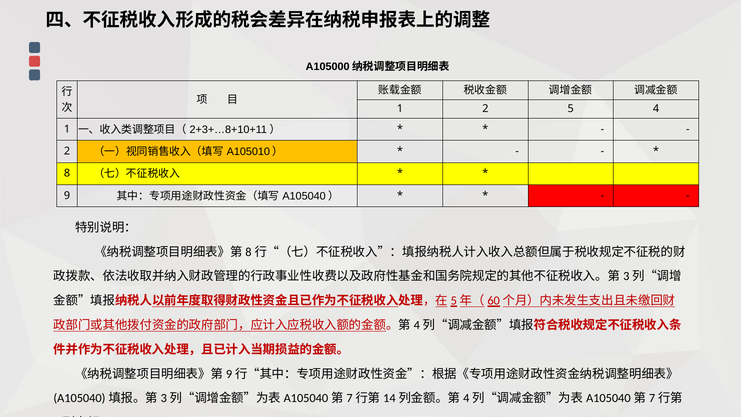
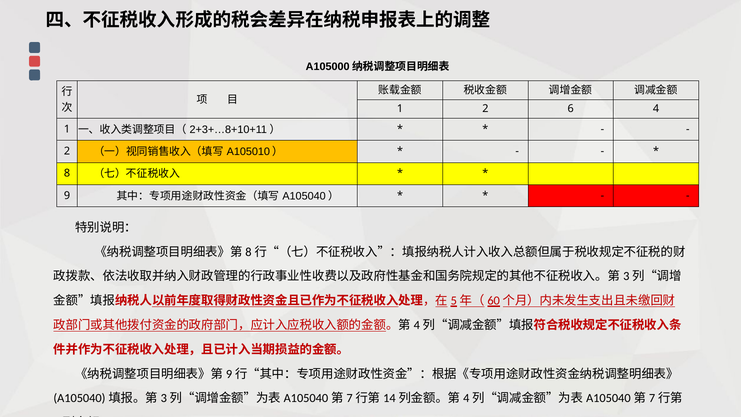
5: 5 -> 6 (571, 109)
